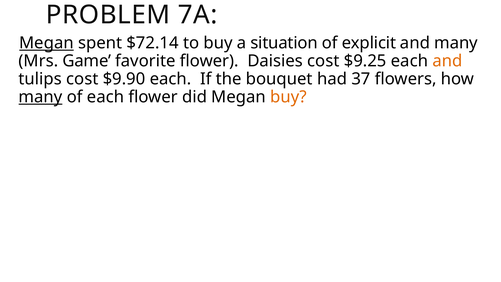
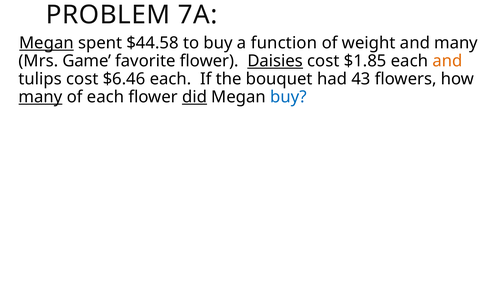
$72.14: $72.14 -> $44.58 (153, 43)
situation: situation -> function (284, 43)
explicit: explicit -> weight (369, 43)
Daisies underline: none -> present (275, 61)
$9.25: $9.25 -> $1.85 (365, 61)
$9.90: $9.90 -> $6.46 (124, 79)
37: 37 -> 43 (361, 79)
did underline: none -> present (195, 97)
buy colour: orange -> blue (289, 97)
